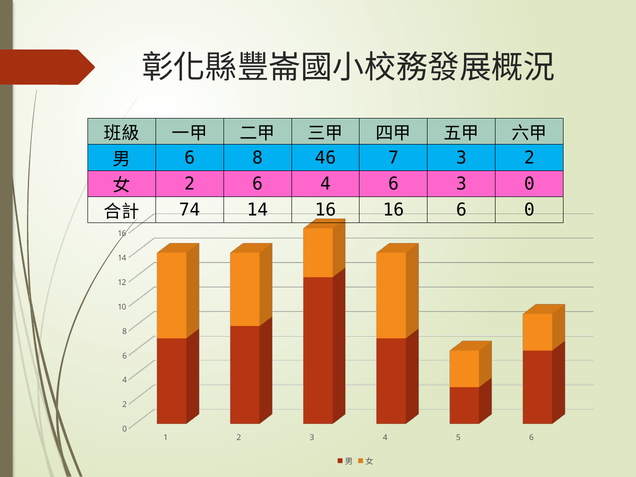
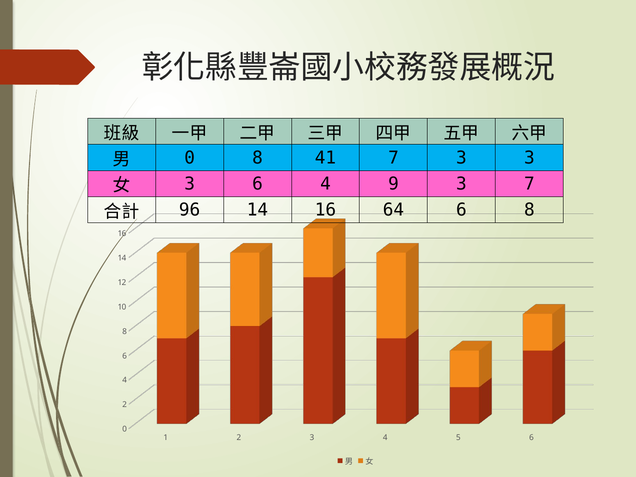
6: 6 -> 0 (190, 158)
46: 46 -> 41 (325, 158)
3 2: 2 -> 3 (529, 158)
2: 2 -> 3 (190, 184)
6 4 6: 6 -> 9 (393, 184)
3 0: 0 -> 7 (529, 184)
74: 74 -> 96 (190, 210)
16 16: 16 -> 64 (393, 210)
0: 0 -> 8 (529, 210)
